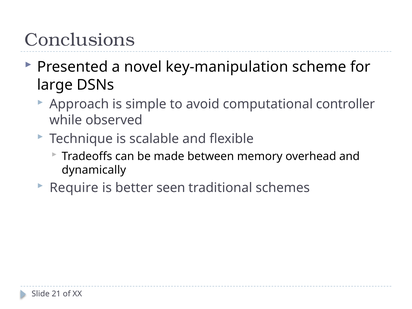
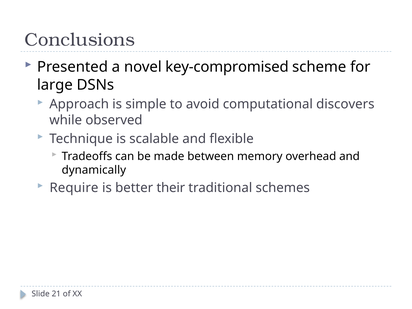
key-manipulation: key-manipulation -> key-compromised (227, 67)
controller: controller -> discovers (345, 104)
seen: seen -> their (171, 188)
